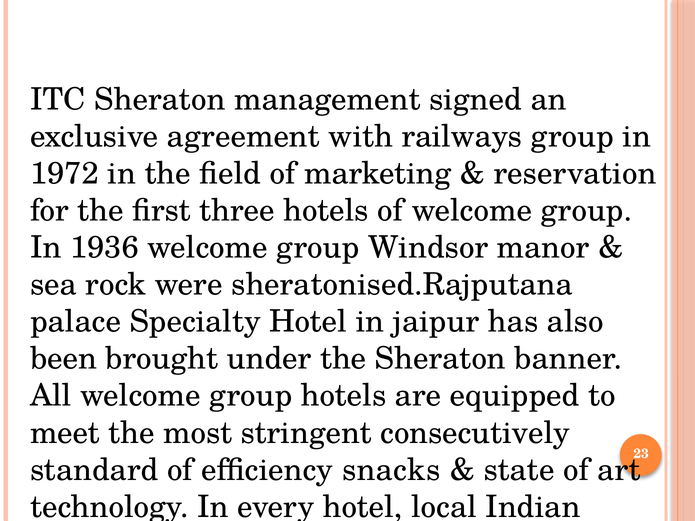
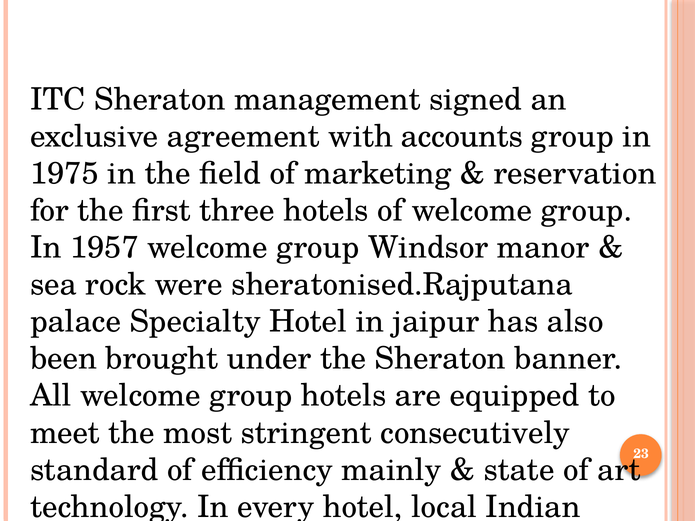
railways: railways -> accounts (462, 136)
1972: 1972 -> 1975 (64, 174)
1936: 1936 -> 1957 (104, 248)
snacks: snacks -> mainly (391, 470)
